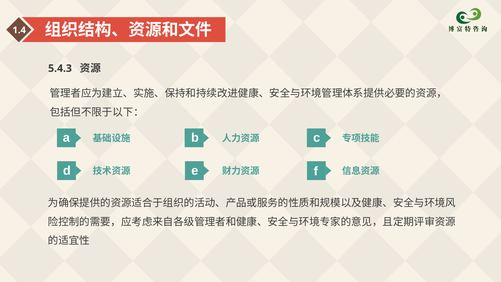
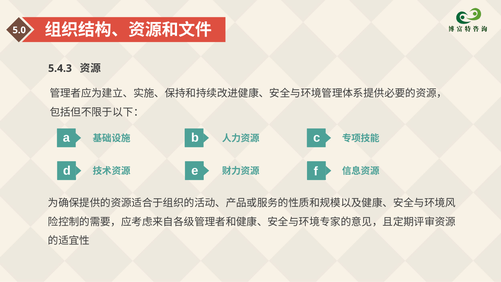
1.4: 1.4 -> 5.0 (19, 30)
